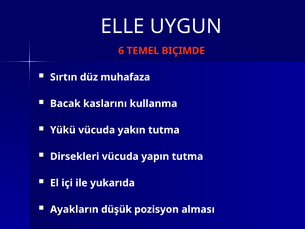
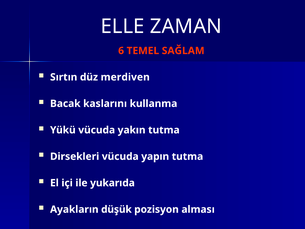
UYGUN: UYGUN -> ZAMAN (186, 26)
BIÇIMDE: BIÇIMDE -> SAĞLAM (183, 51)
muhafaza: muhafaza -> merdiven (125, 77)
